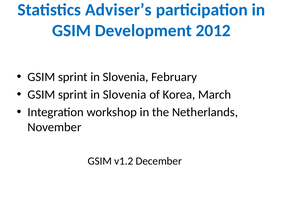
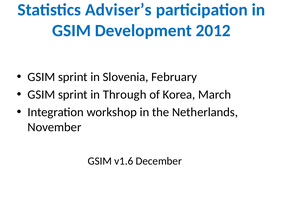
Slovenia: Slovenia -> Through (125, 95)
v1.2: v1.2 -> v1.6 (124, 161)
